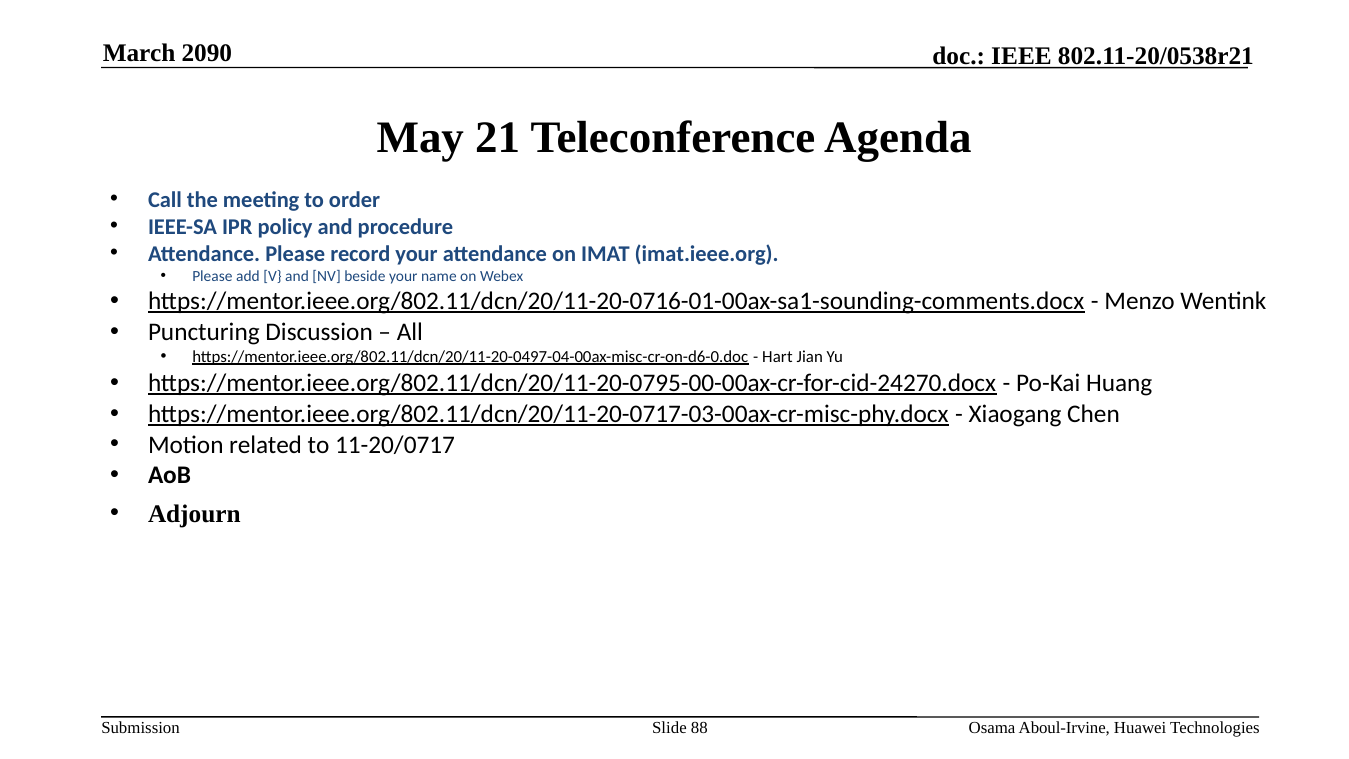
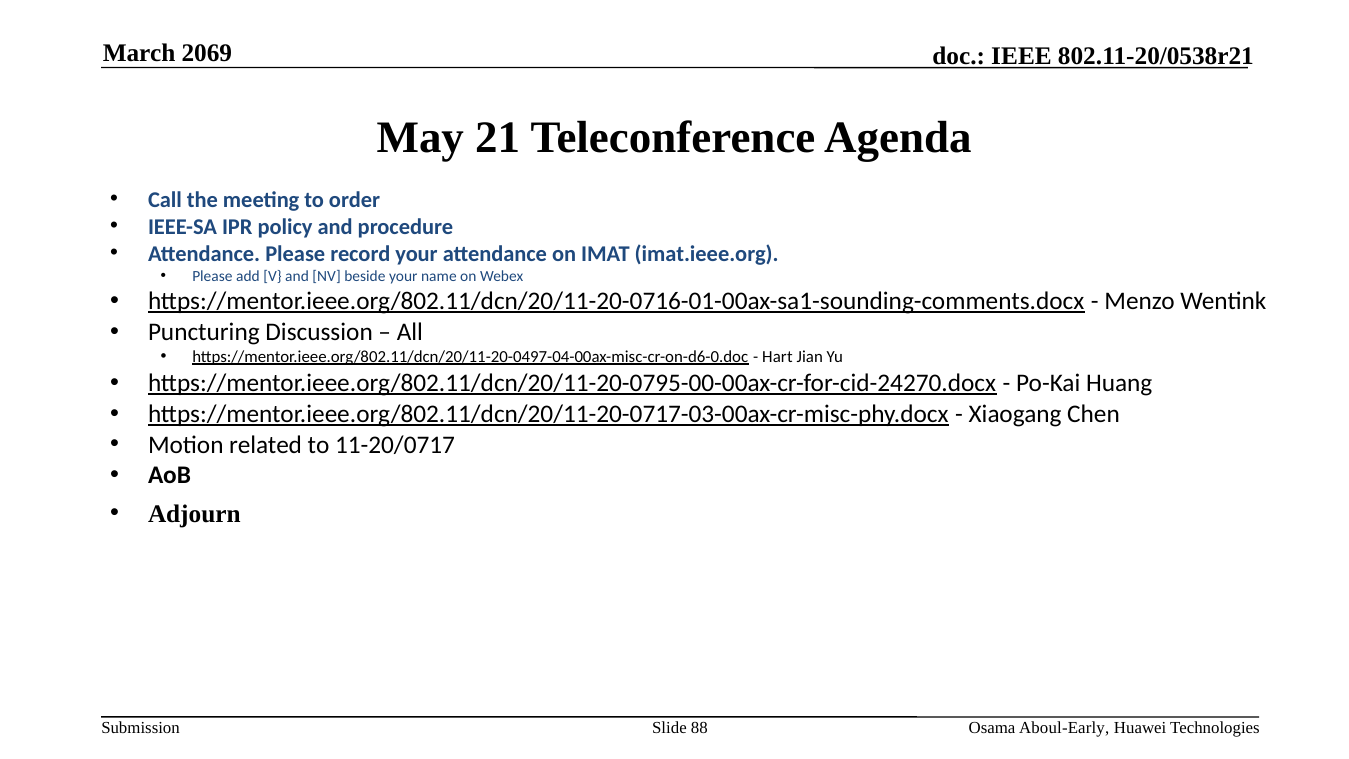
2090: 2090 -> 2069 (207, 54)
Aboul-Irvine: Aboul-Irvine -> Aboul-Early (1064, 728)
